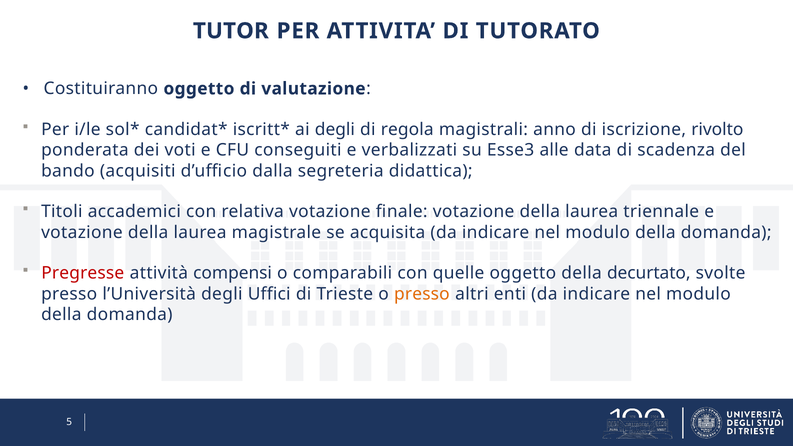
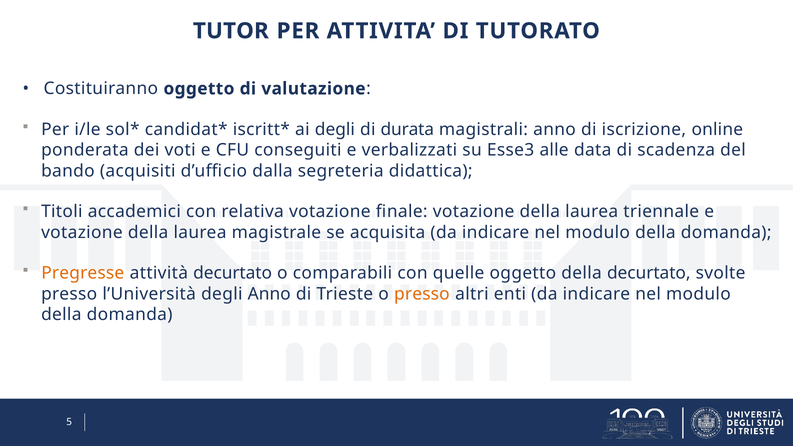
regola: regola -> durata (407, 129)
rivolto: rivolto -> online (717, 129)
Pregresse colour: red -> orange (83, 273)
attività compensi: compensi -> decurtato (233, 273)
degli Uffici: Uffici -> Anno (269, 294)
